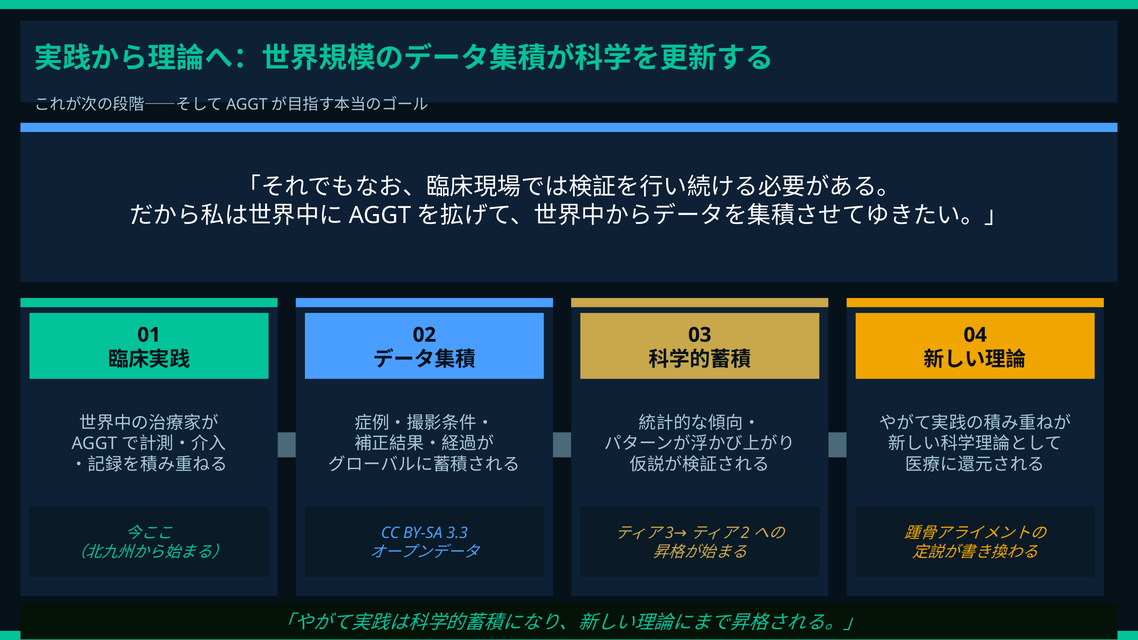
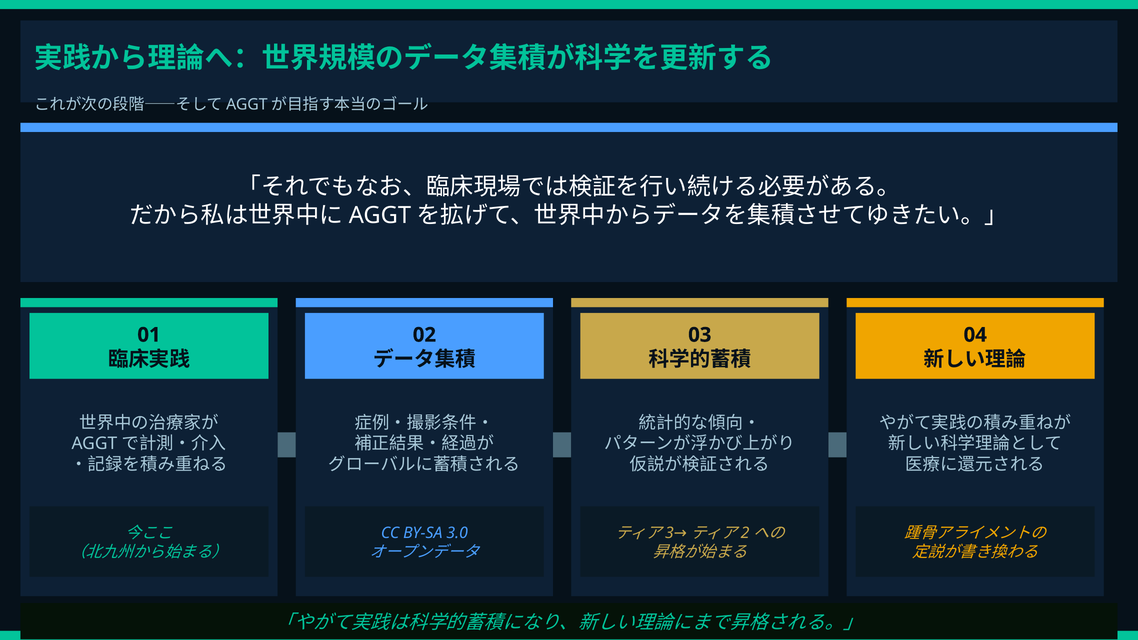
3.3: 3.3 -> 3.0 (457, 533)
